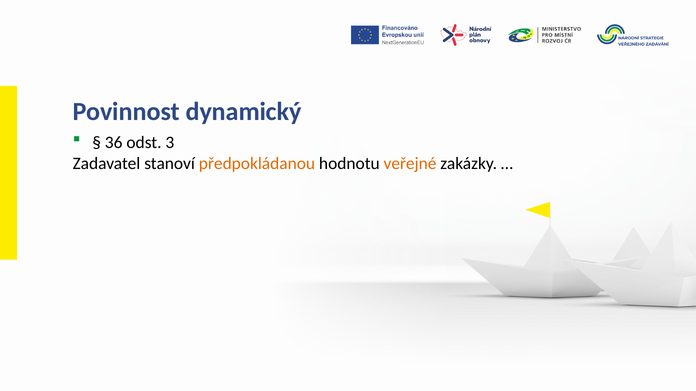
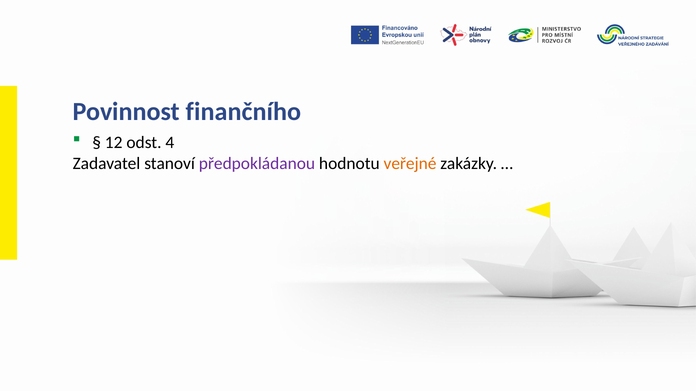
dynamický: dynamický -> finančního (244, 112)
36: 36 -> 12 (114, 143)
3: 3 -> 4 (170, 143)
předpokládanou colour: orange -> purple (257, 164)
